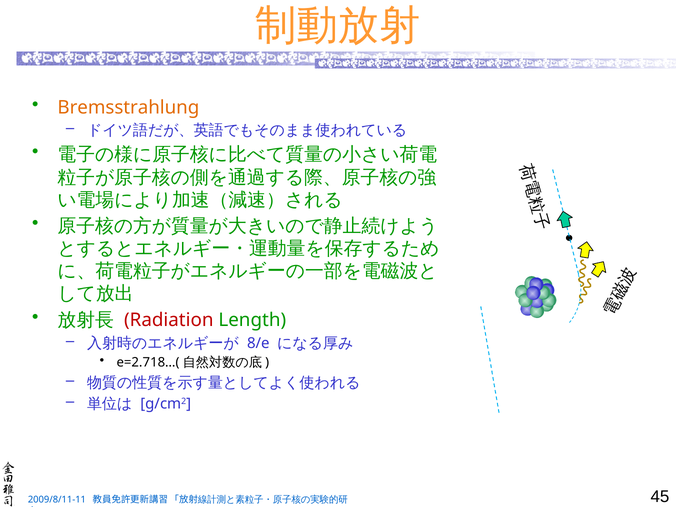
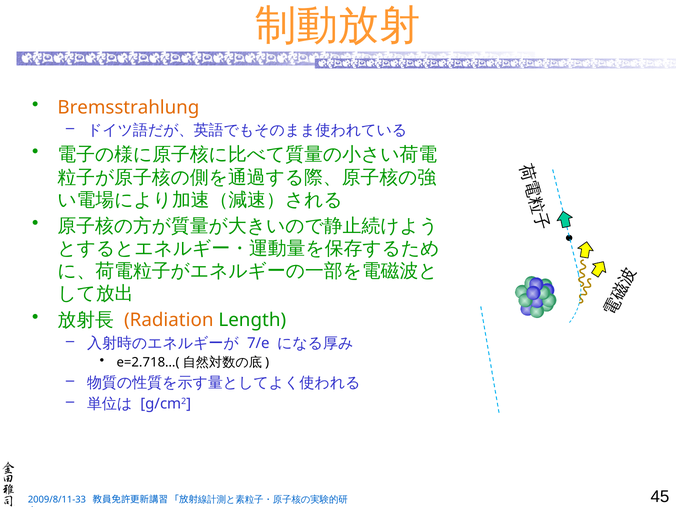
Radiation colour: red -> orange (169, 320)
8/e: 8/e -> 7/e (258, 343)
2009/8/11-11: 2009/8/11-11 -> 2009/8/11-33 (57, 500)
